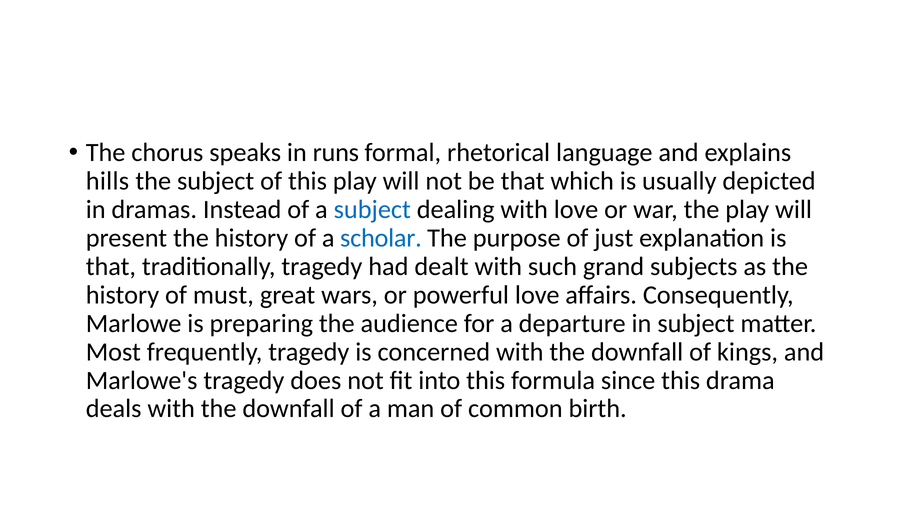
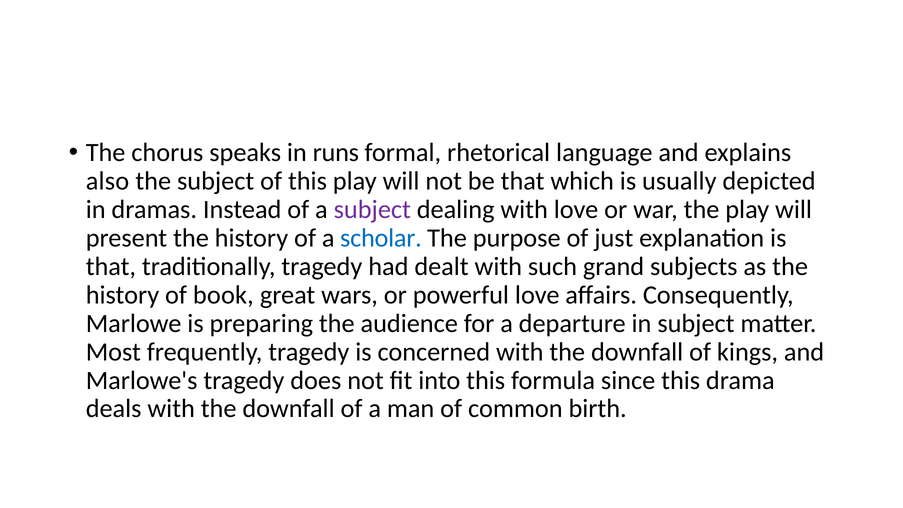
hills: hills -> also (108, 181)
subject colour: blue -> purple (372, 210)
must: must -> book (223, 295)
